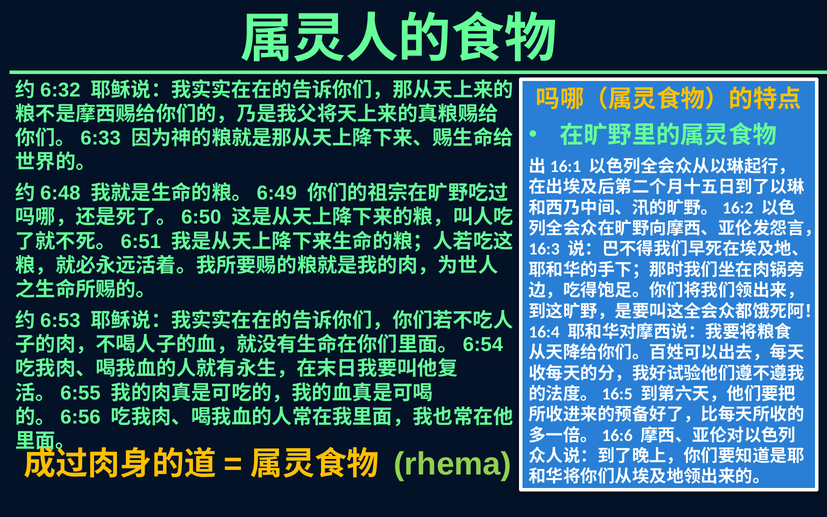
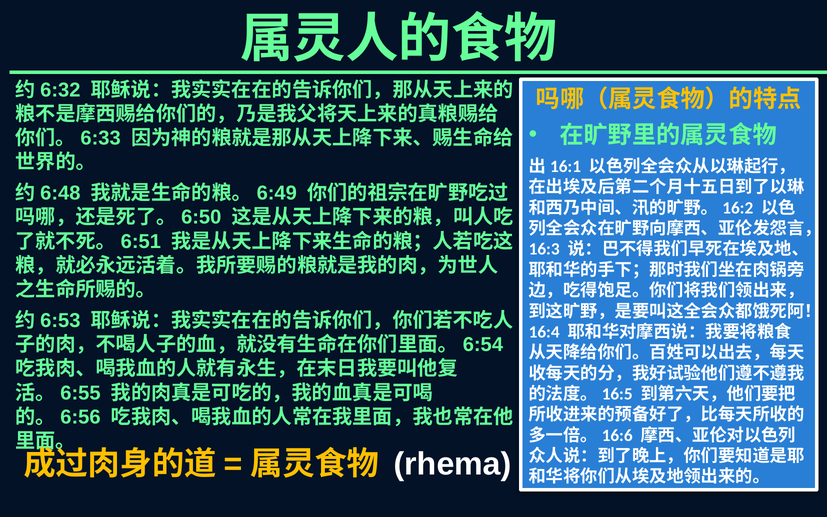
rhema colour: light green -> white (453, 464)
